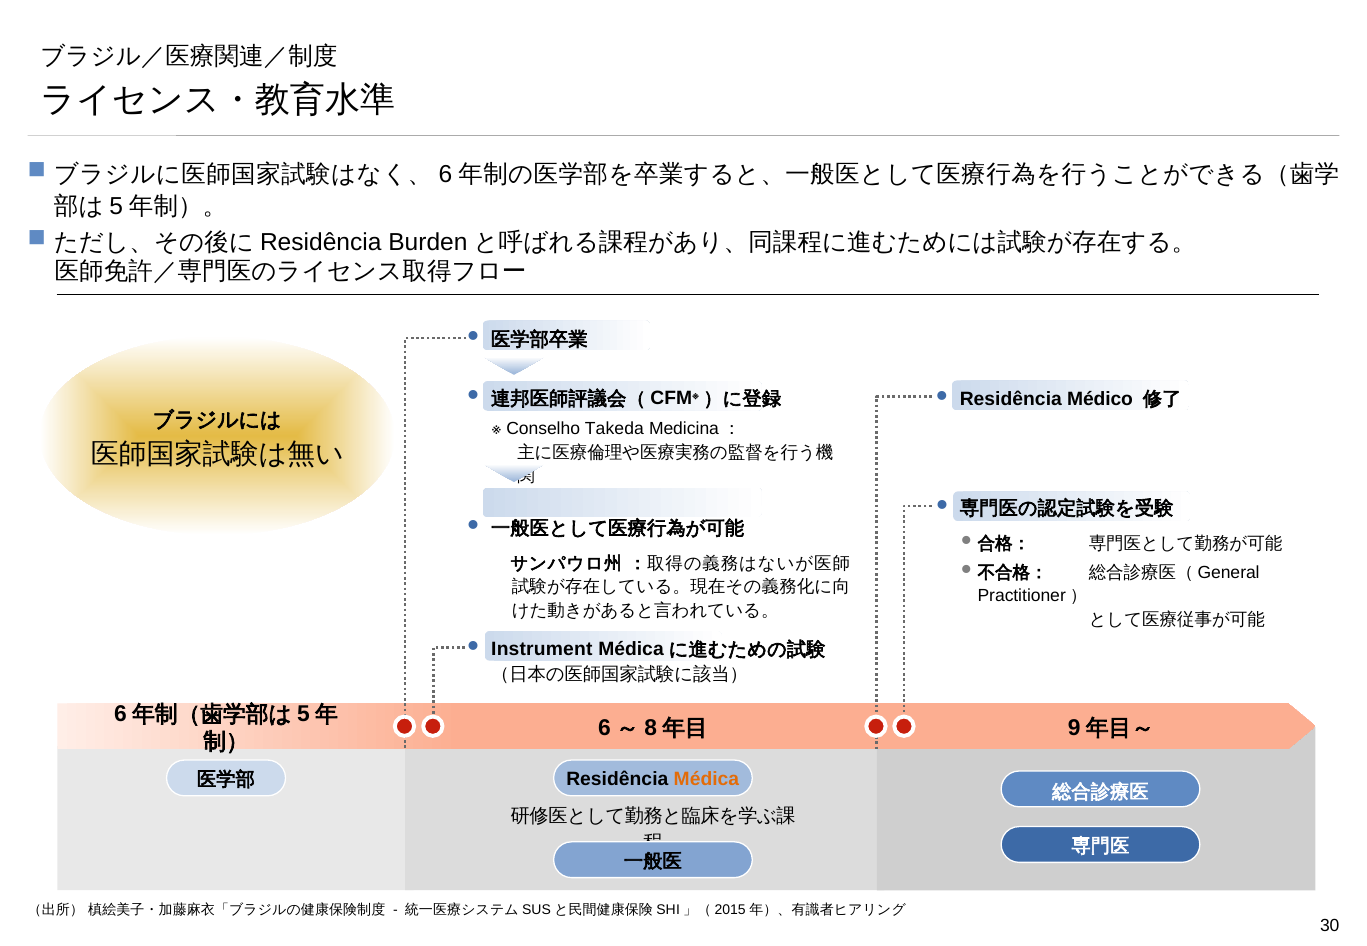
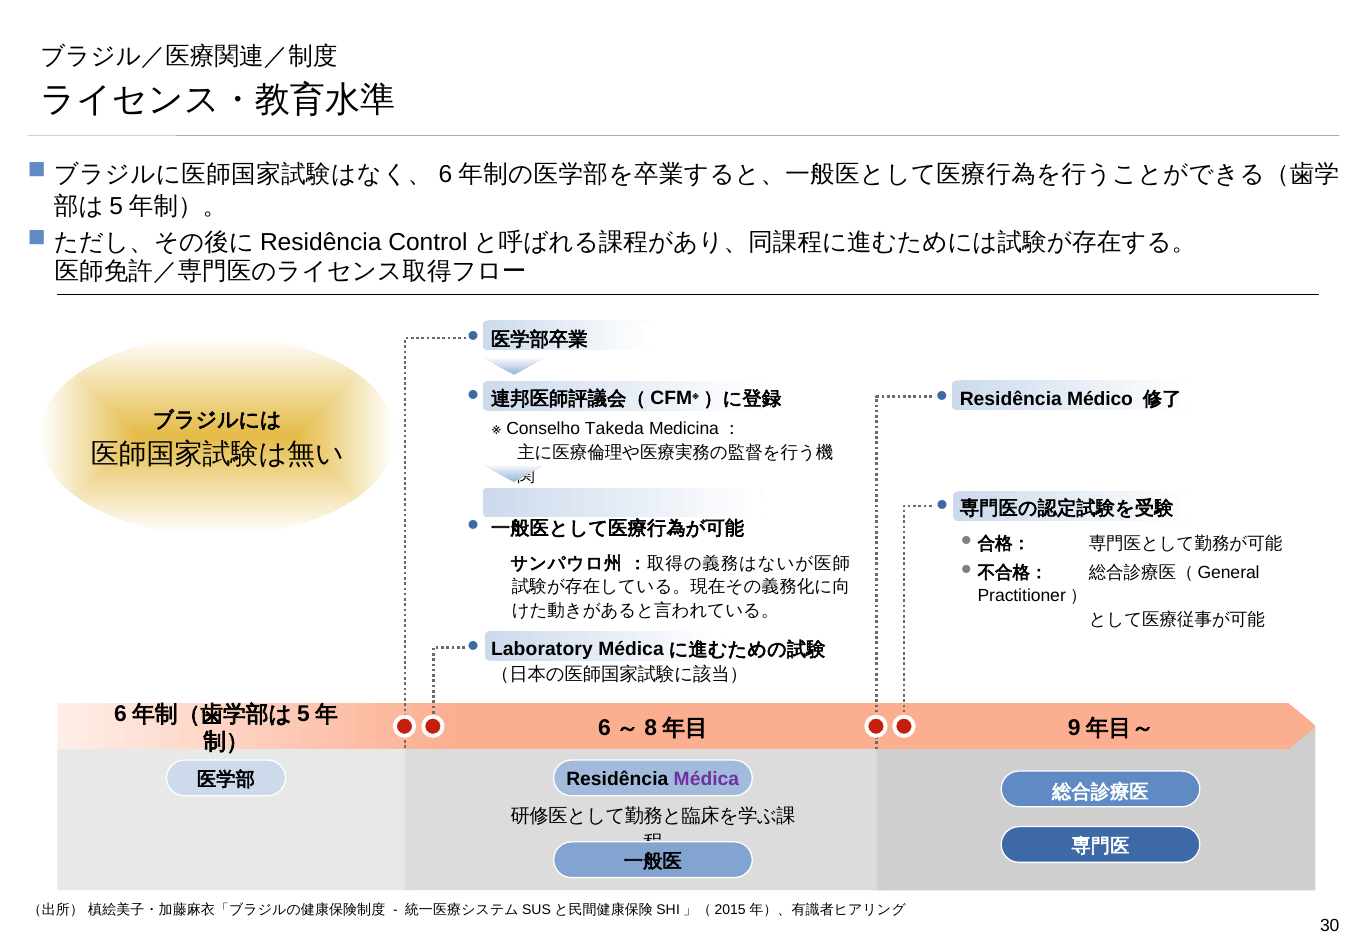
Burden: Burden -> Control (428, 243)
Instrument: Instrument -> Laboratory (542, 650)
Médica colour: orange -> purple (706, 780)
